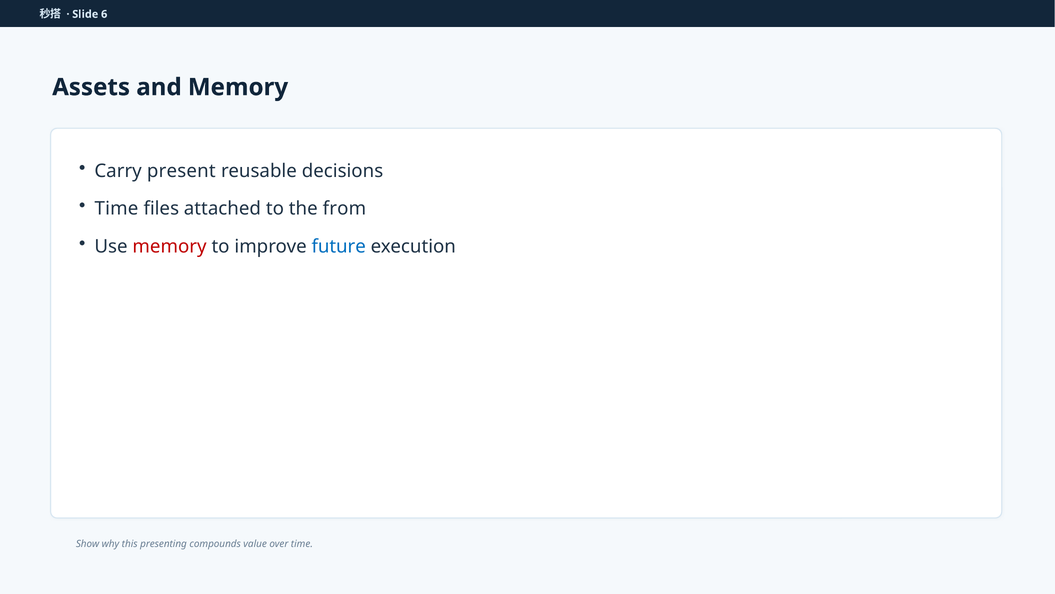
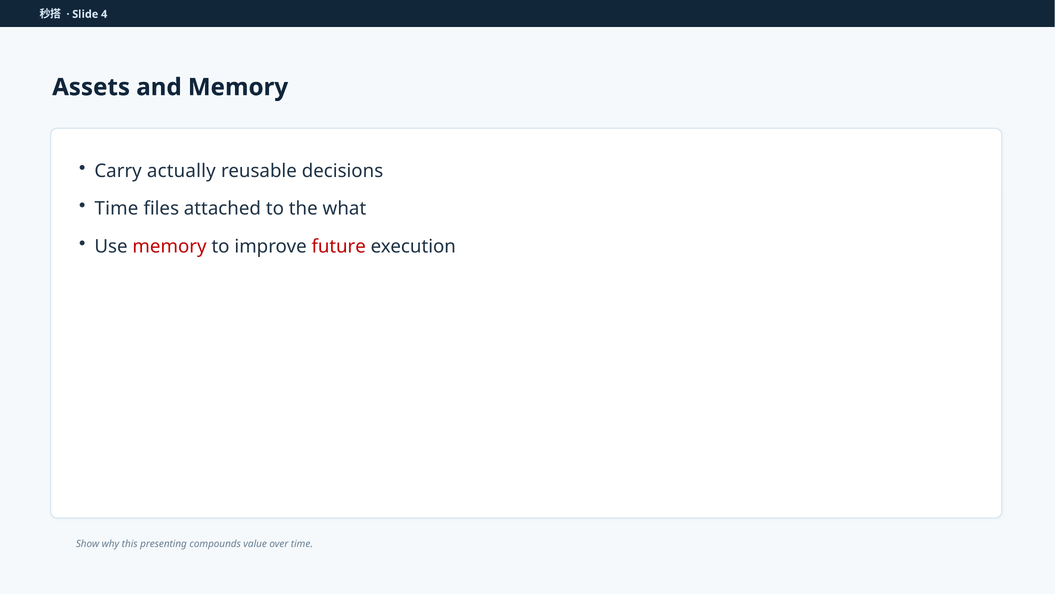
6: 6 -> 4 (104, 14)
present: present -> actually (181, 171)
from: from -> what (344, 209)
future colour: blue -> red (339, 246)
